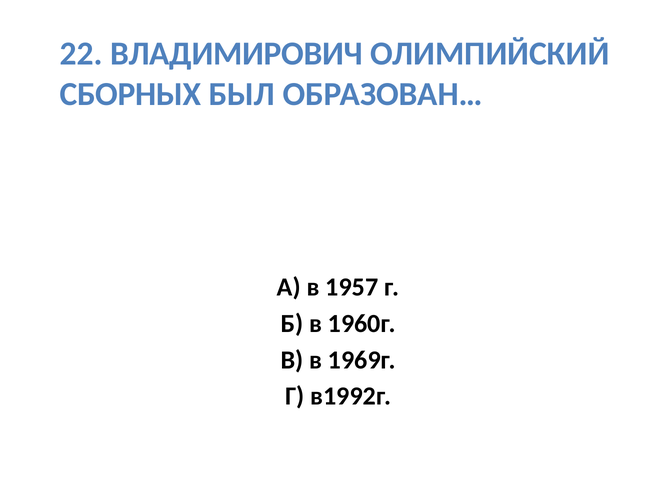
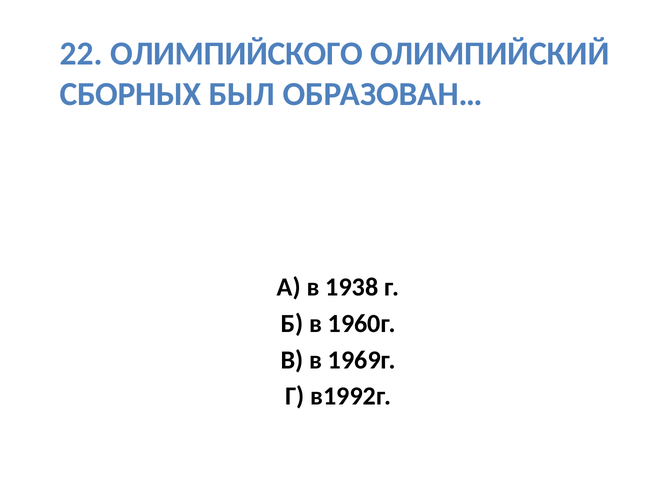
ВЛАДИМИРОВИЧ: ВЛАДИМИРОВИЧ -> ОЛИМПИЙСКОГО (237, 54)
1957: 1957 -> 1938 (352, 287)
